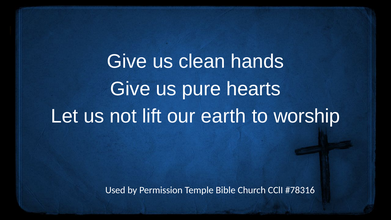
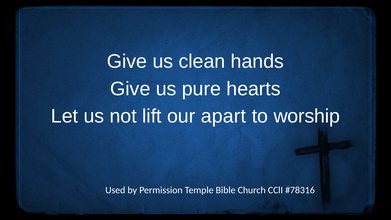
earth: earth -> apart (223, 116)
